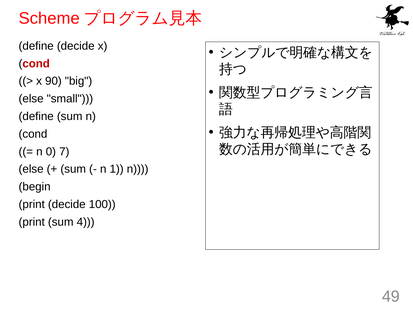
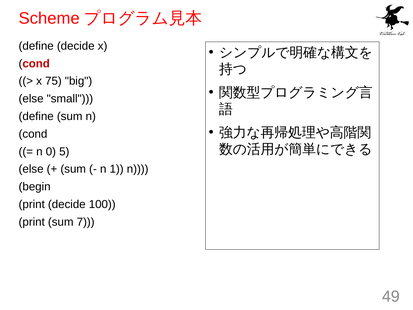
90: 90 -> 75 (53, 81)
7: 7 -> 5 (64, 151)
4: 4 -> 7 (86, 222)
